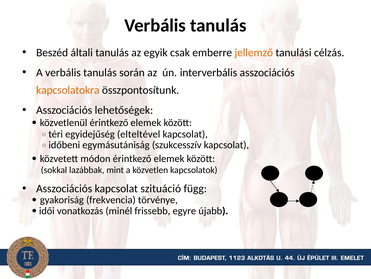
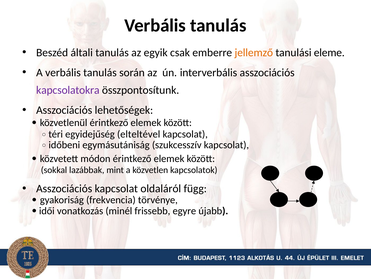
célzás: célzás -> eleme (329, 52)
kapcsolatokra colour: orange -> purple (68, 90)
szituáció: szituáció -> oldaláról (161, 188)
